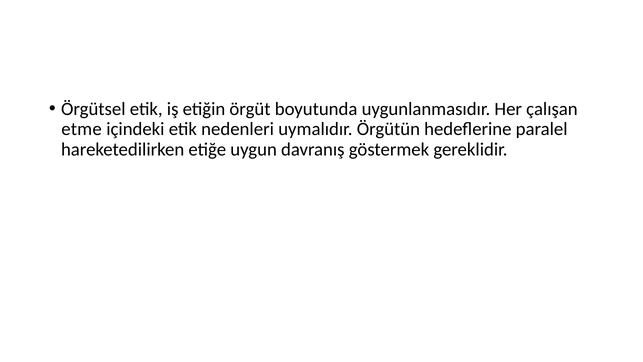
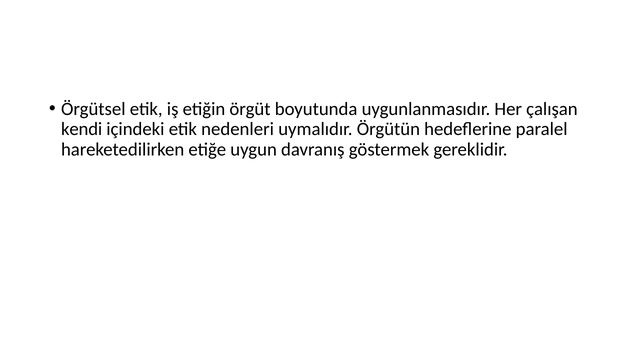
etme: etme -> kendi (82, 129)
